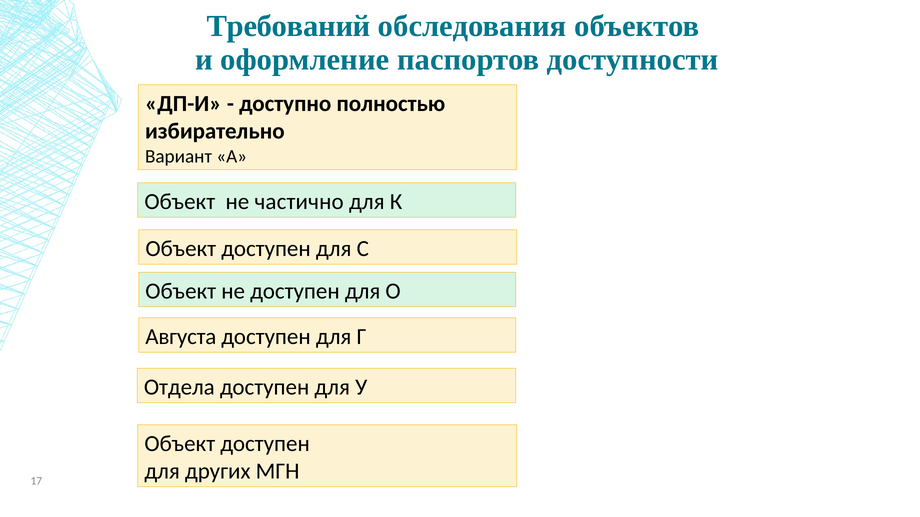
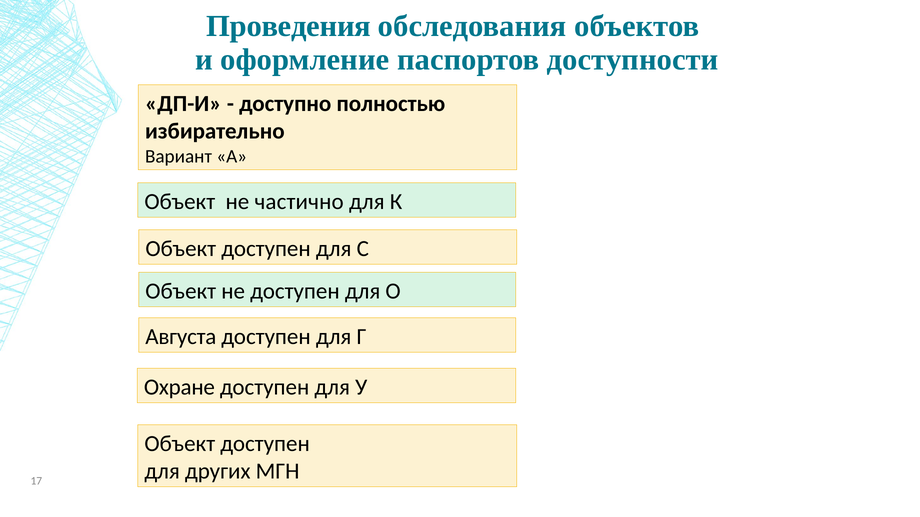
Требований: Требований -> Проведения (289, 26)
Отдела: Отдела -> Охране (179, 388)
